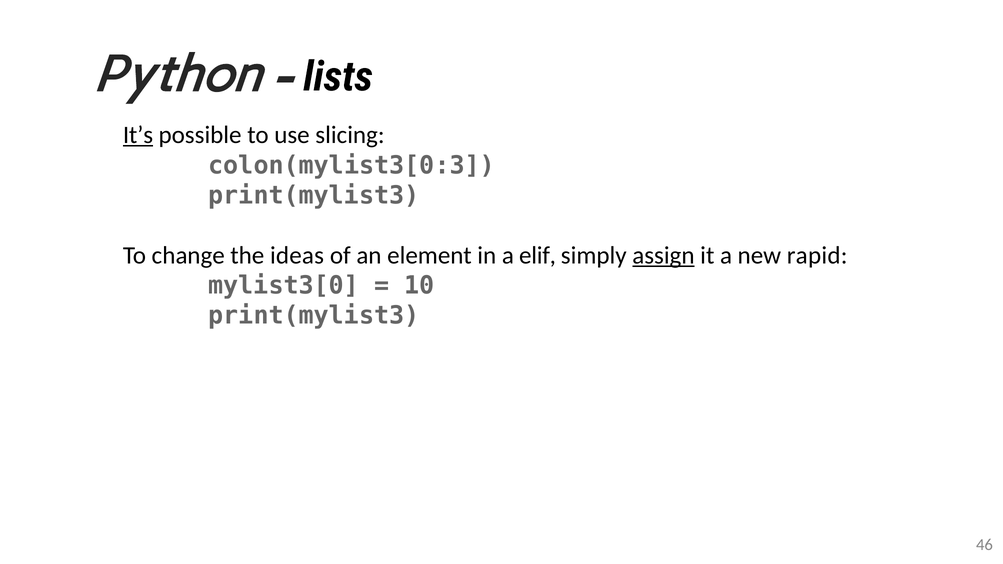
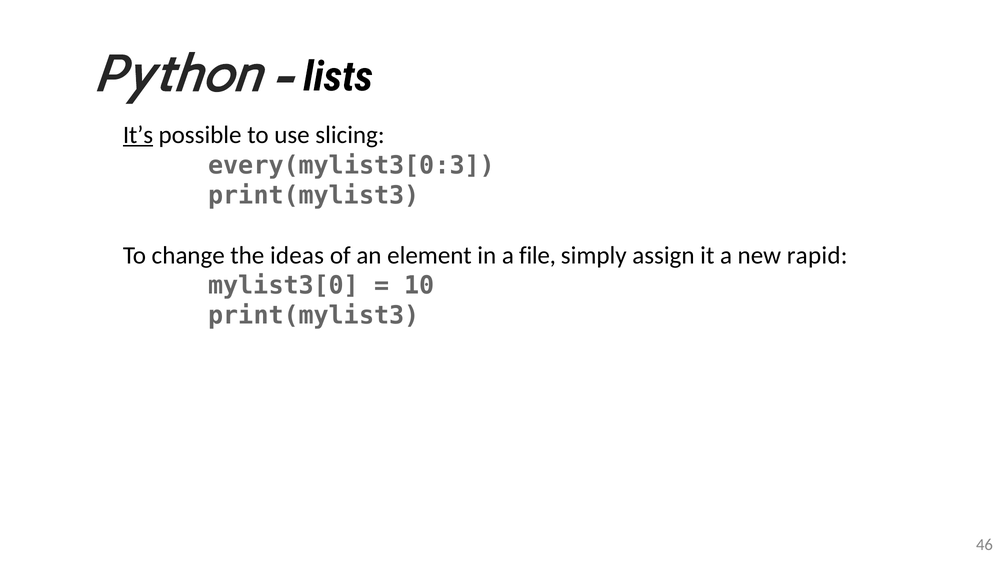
colon(mylist3[0:3: colon(mylist3[0:3 -> every(mylist3[0:3 (352, 165)
elif: elif -> file (538, 256)
assign underline: present -> none (663, 256)
